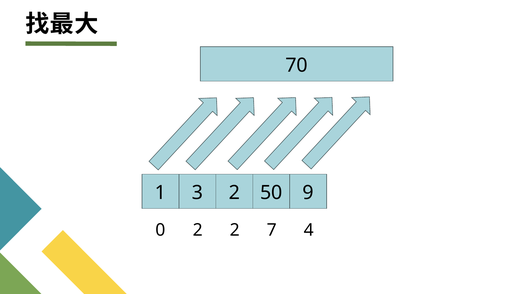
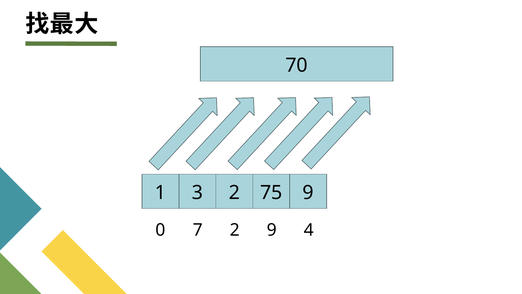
50: 50 -> 75 (271, 192)
0 2: 2 -> 7 (198, 230)
2 7: 7 -> 9 (272, 230)
